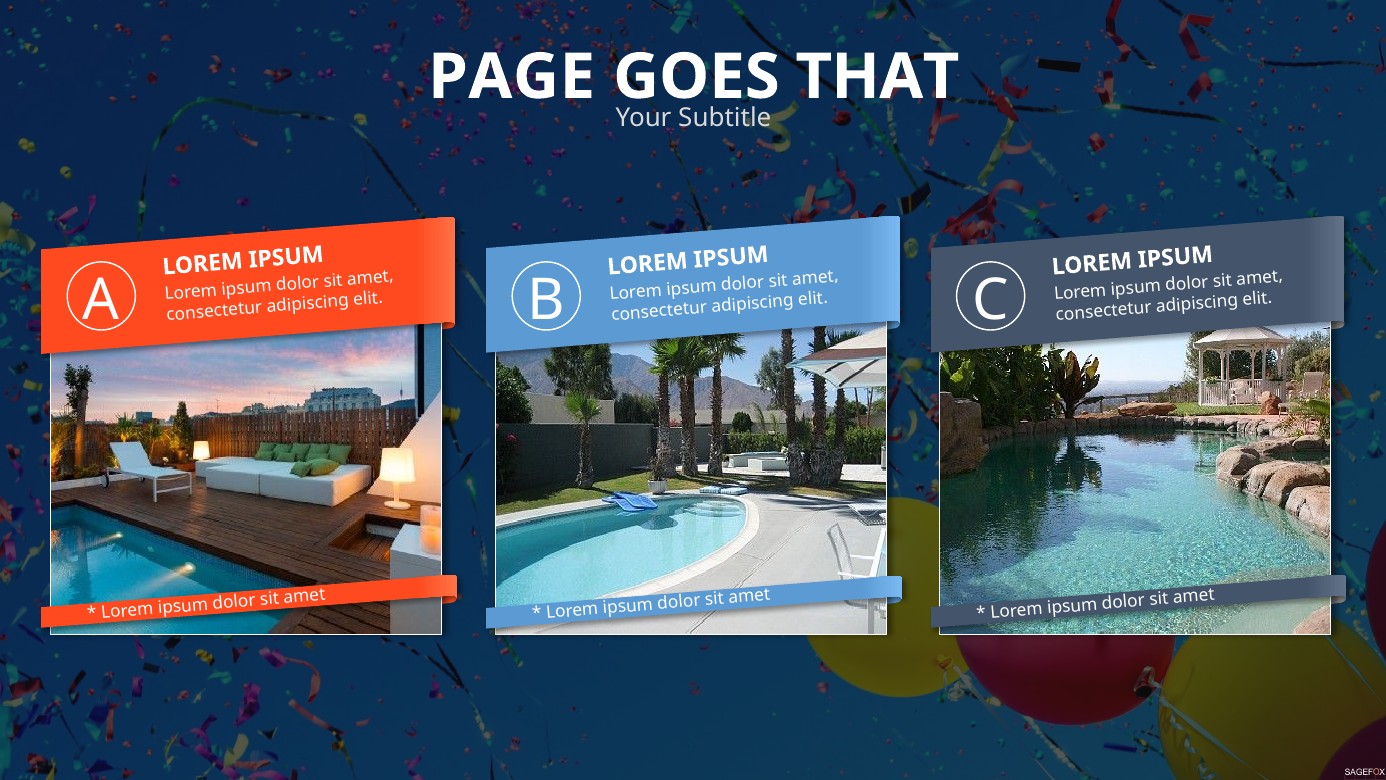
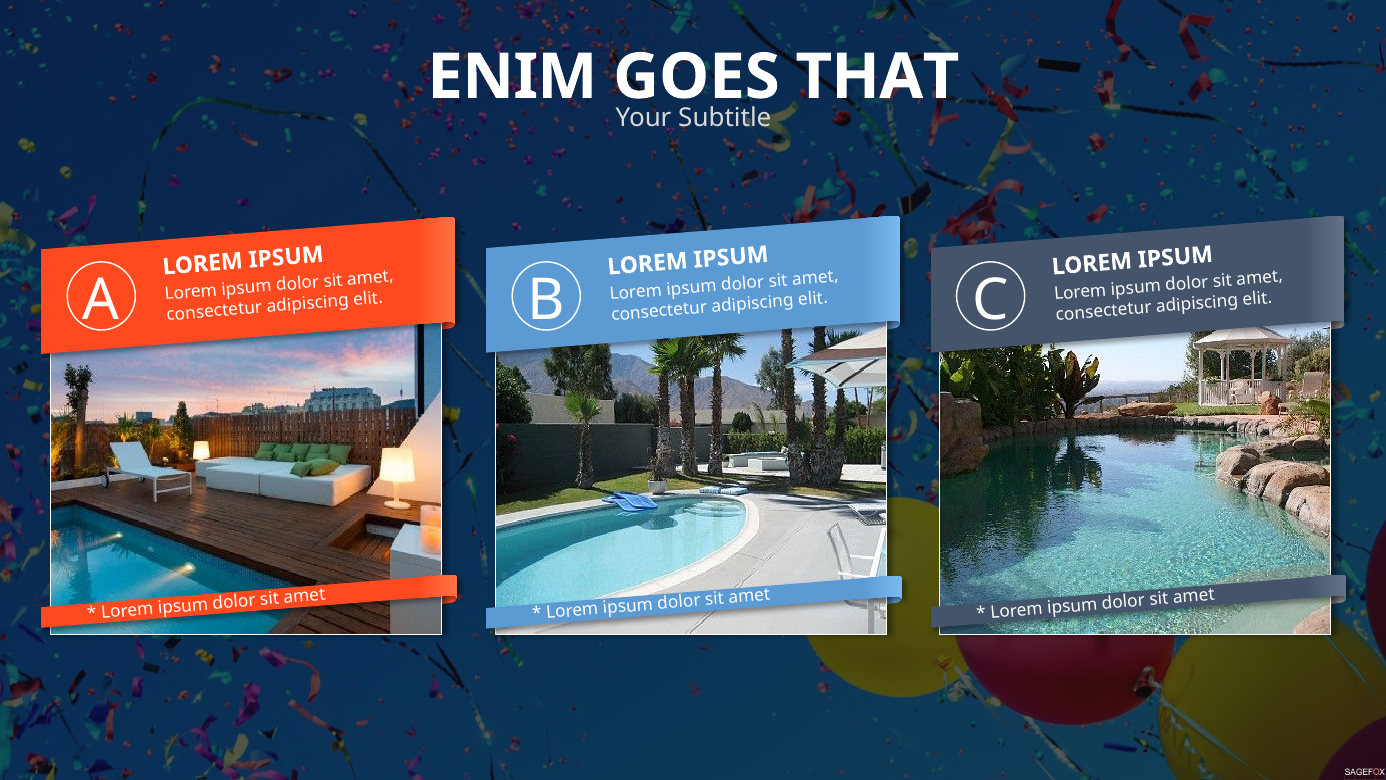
PAGE: PAGE -> ENIM (512, 77)
